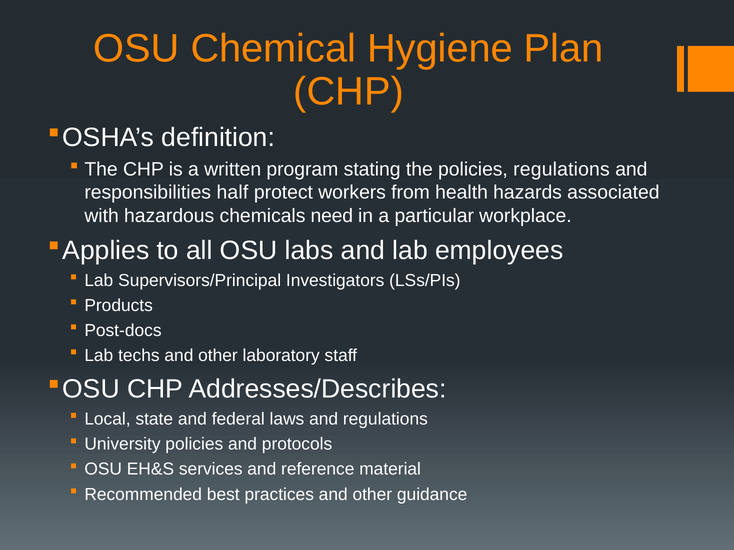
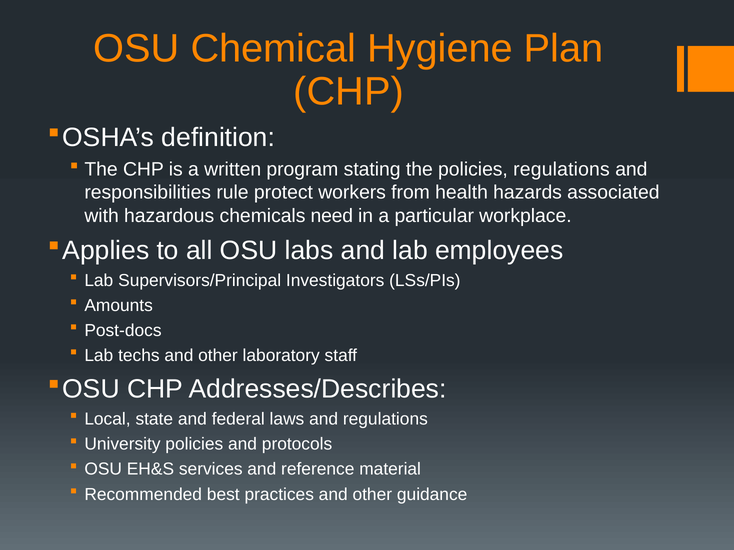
half: half -> rule (233, 193)
Products: Products -> Amounts (119, 306)
